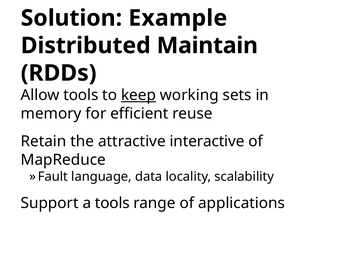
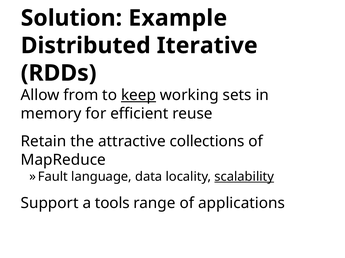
Maintain: Maintain -> Iterative (207, 46)
Allow tools: tools -> from (81, 95)
interactive: interactive -> collections (207, 142)
scalability underline: none -> present (244, 177)
